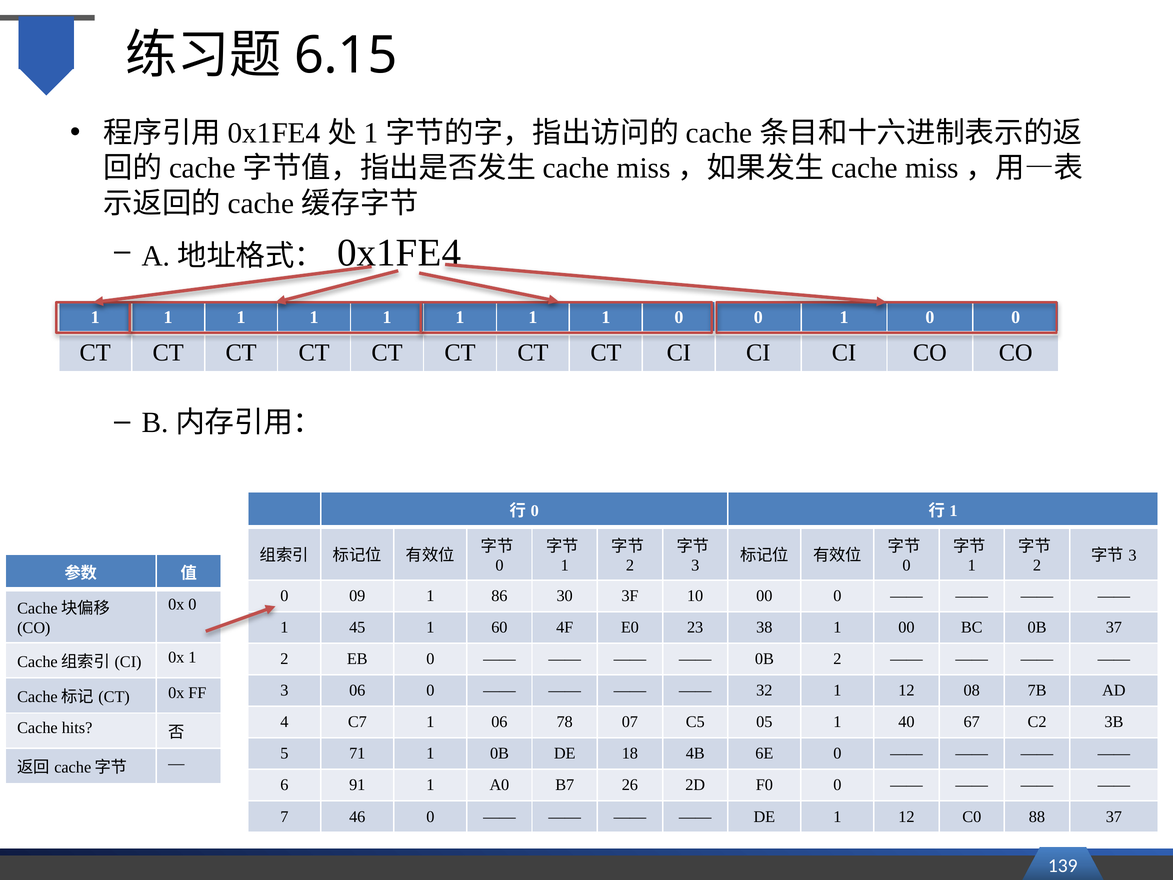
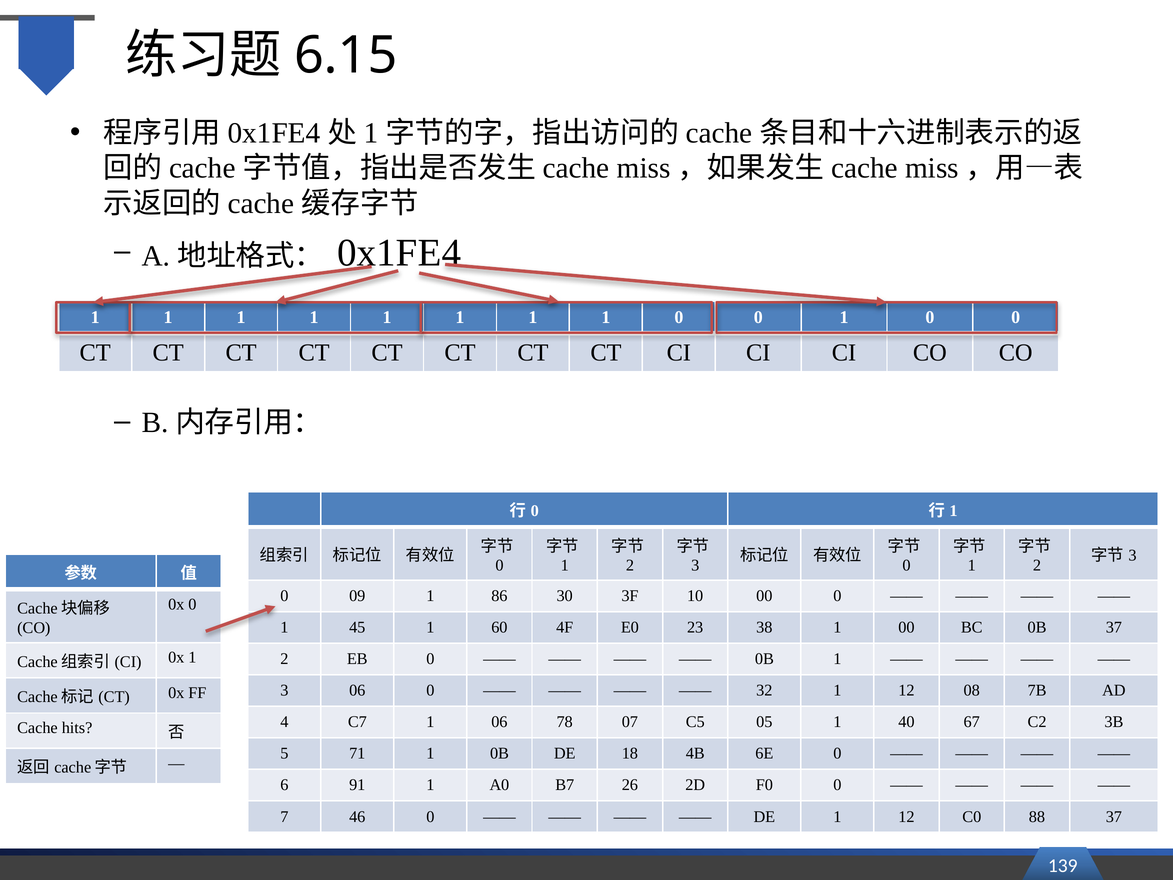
0B 2: 2 -> 1 (837, 659)
